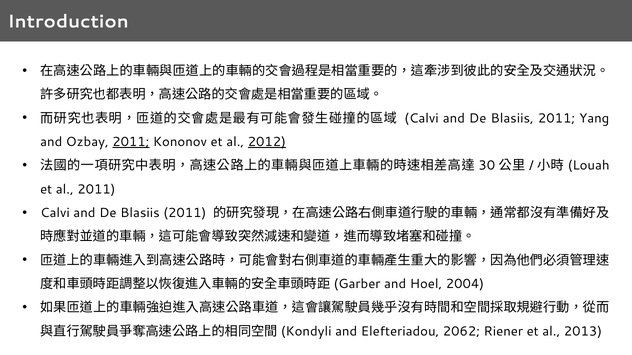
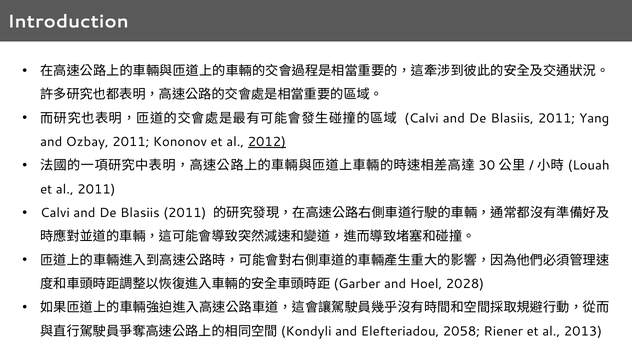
2011 underline: present -> none (131, 142)
2004: 2004 -> 2028 (465, 284)
2062: 2062 -> 2058 (461, 332)
